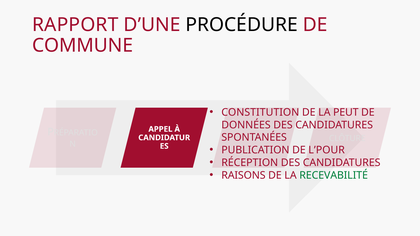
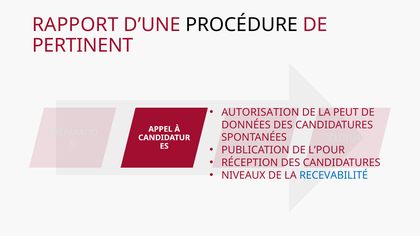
COMMUNE: COMMUNE -> PERTINENT (83, 46)
CONSTITUTION: CONSTITUTION -> AUTORISATION (260, 112)
RAISONS: RAISONS -> NIVEAUX (243, 175)
RECEVABILITÉ colour: green -> blue (334, 175)
